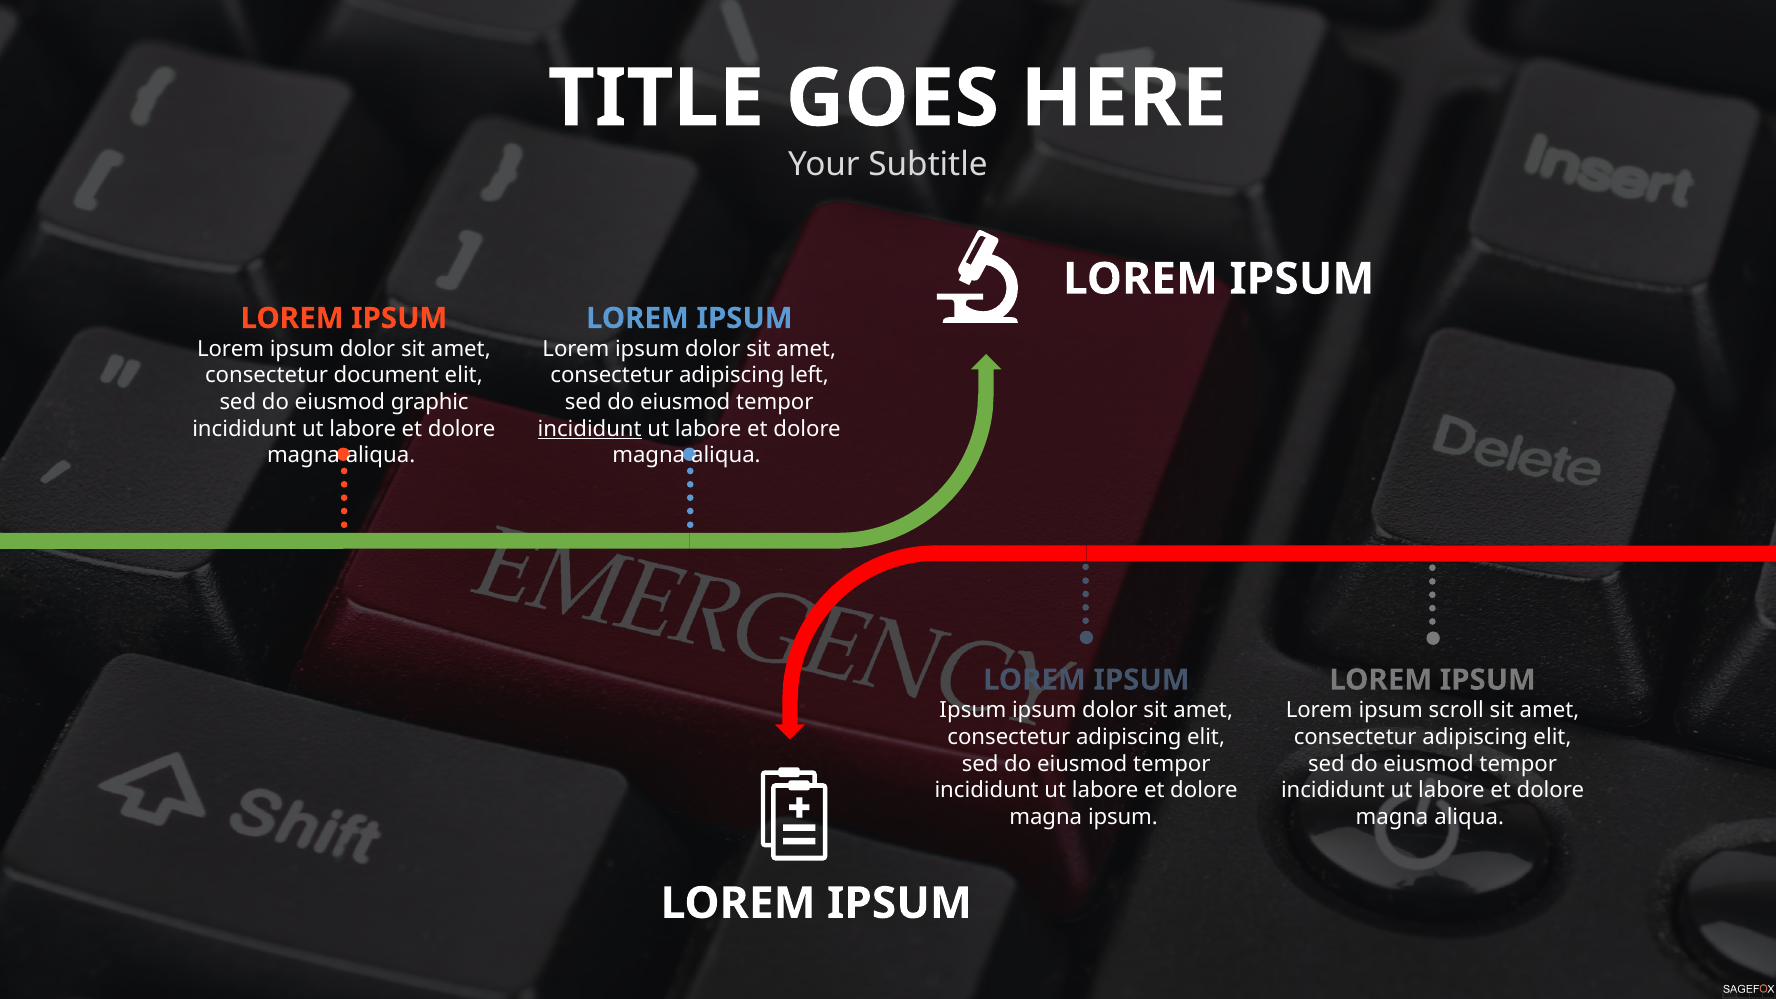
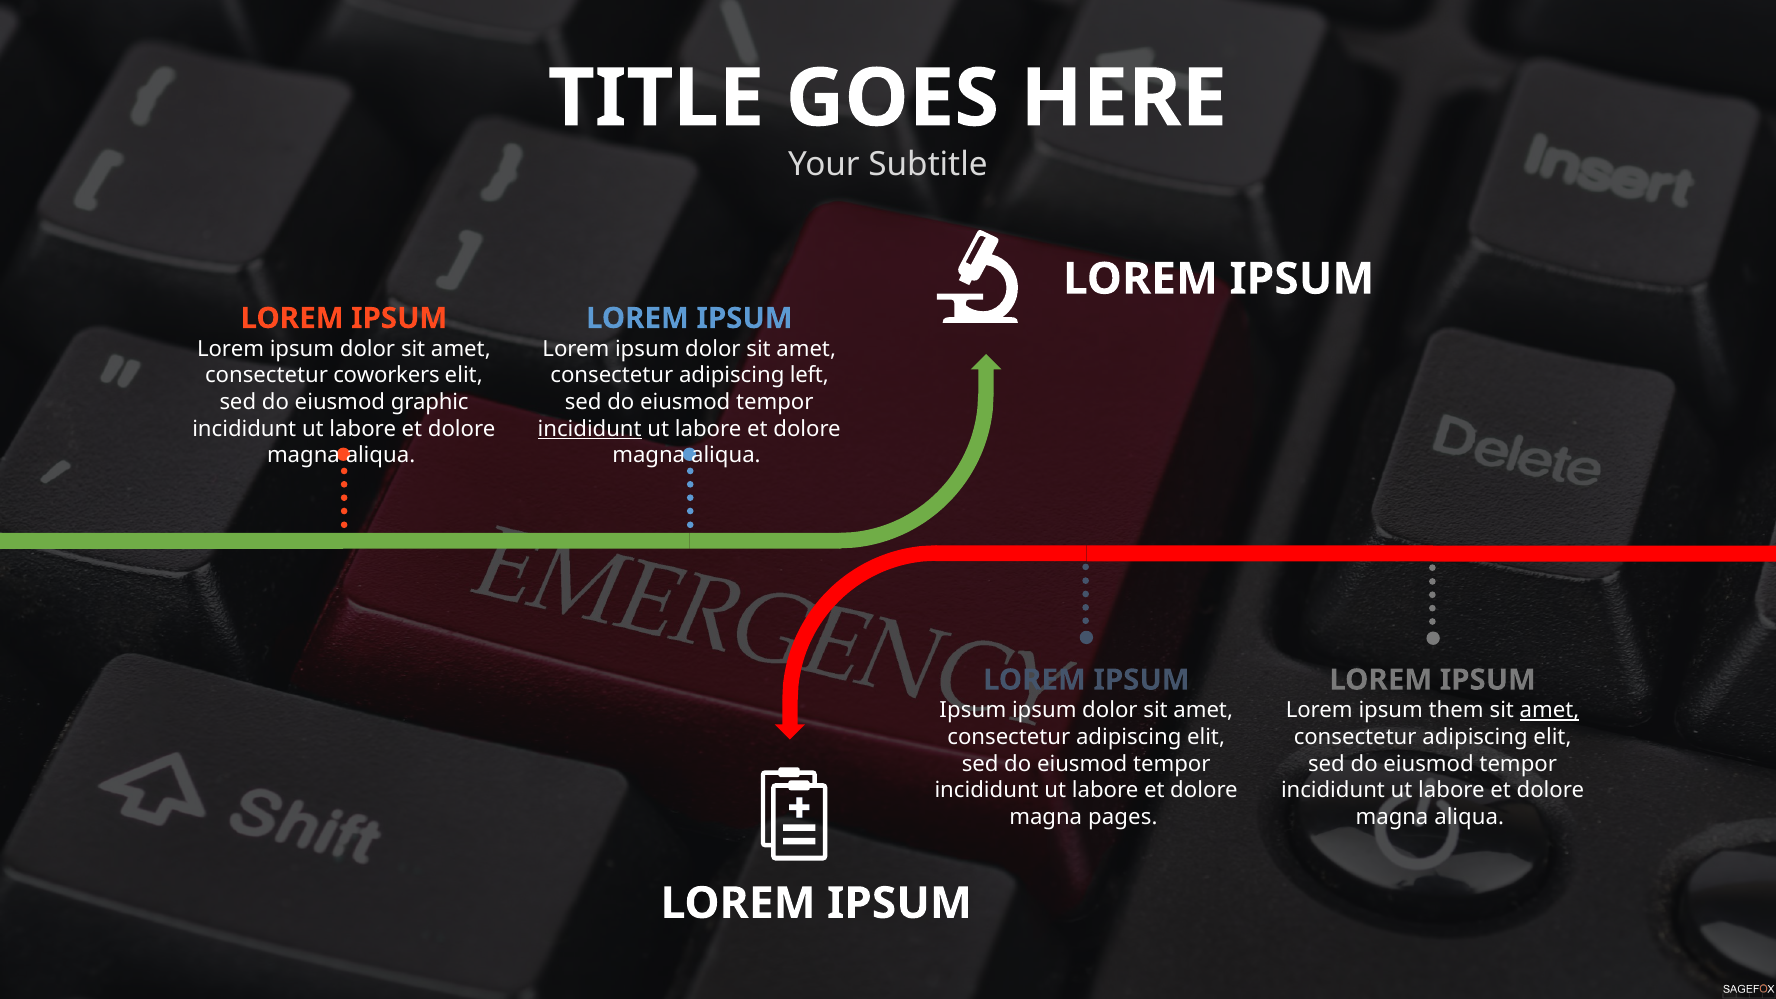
document: document -> coworkers (386, 375)
scroll: scroll -> them (1456, 710)
amet underline: none -> present (1549, 710)
magna ipsum: ipsum -> pages (1123, 817)
